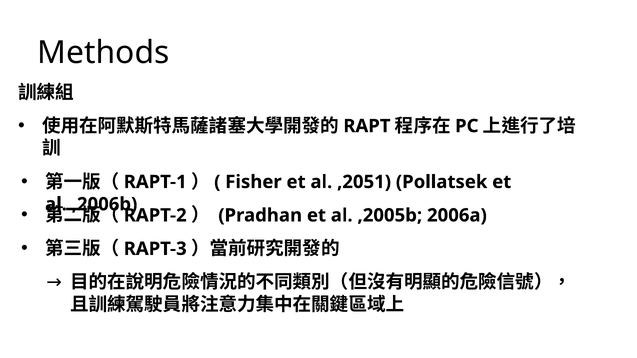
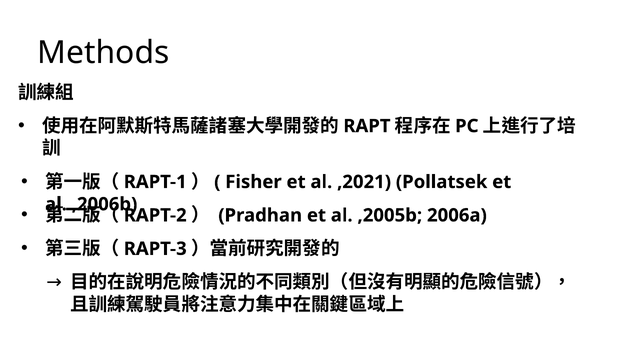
,2051: ,2051 -> ,2021 (364, 182)
